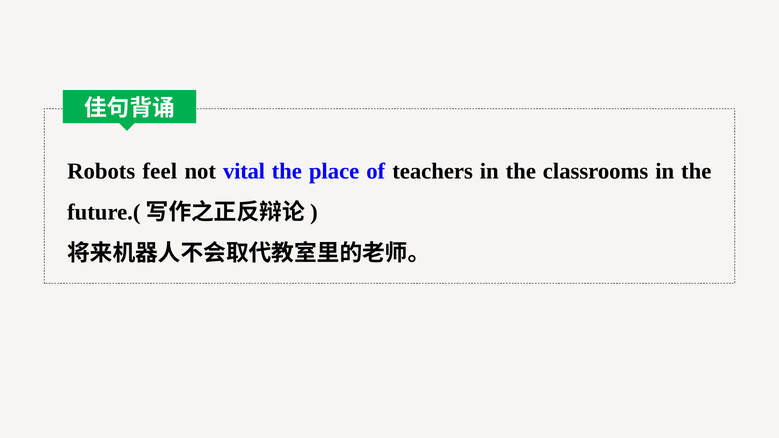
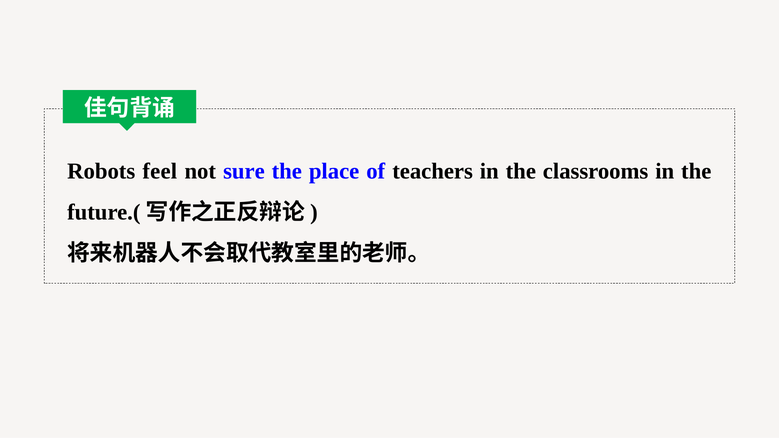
vital: vital -> sure (244, 171)
